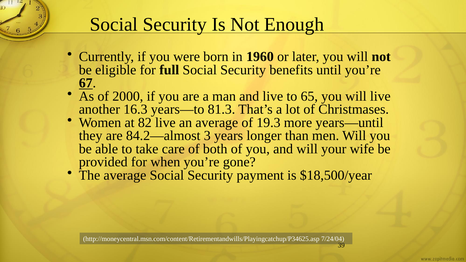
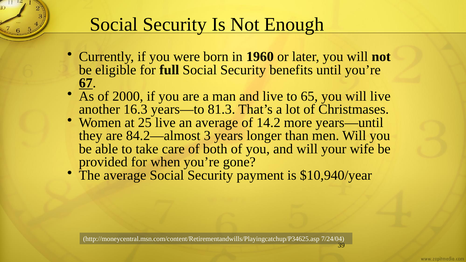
82: 82 -> 25 (145, 123)
19.3: 19.3 -> 14.2 (268, 123)
$18,500/year: $18,500/year -> $10,940/year (336, 175)
